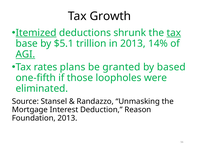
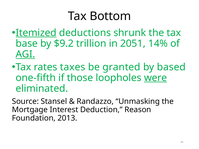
Growth: Growth -> Bottom (110, 16)
tax underline: present -> none (174, 33)
$5.1: $5.1 -> $9.2 (64, 44)
in 2013: 2013 -> 2051 (133, 44)
plans: plans -> taxes (73, 67)
were underline: none -> present (156, 78)
